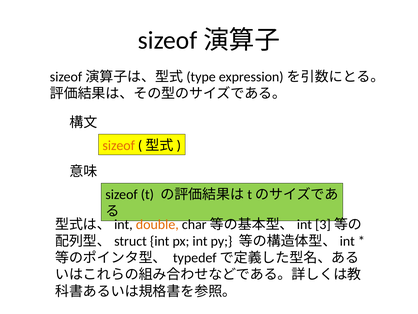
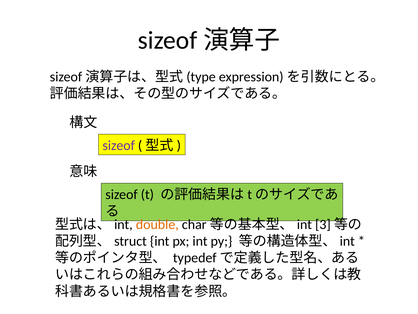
sizeof colour: orange -> purple (119, 145)
